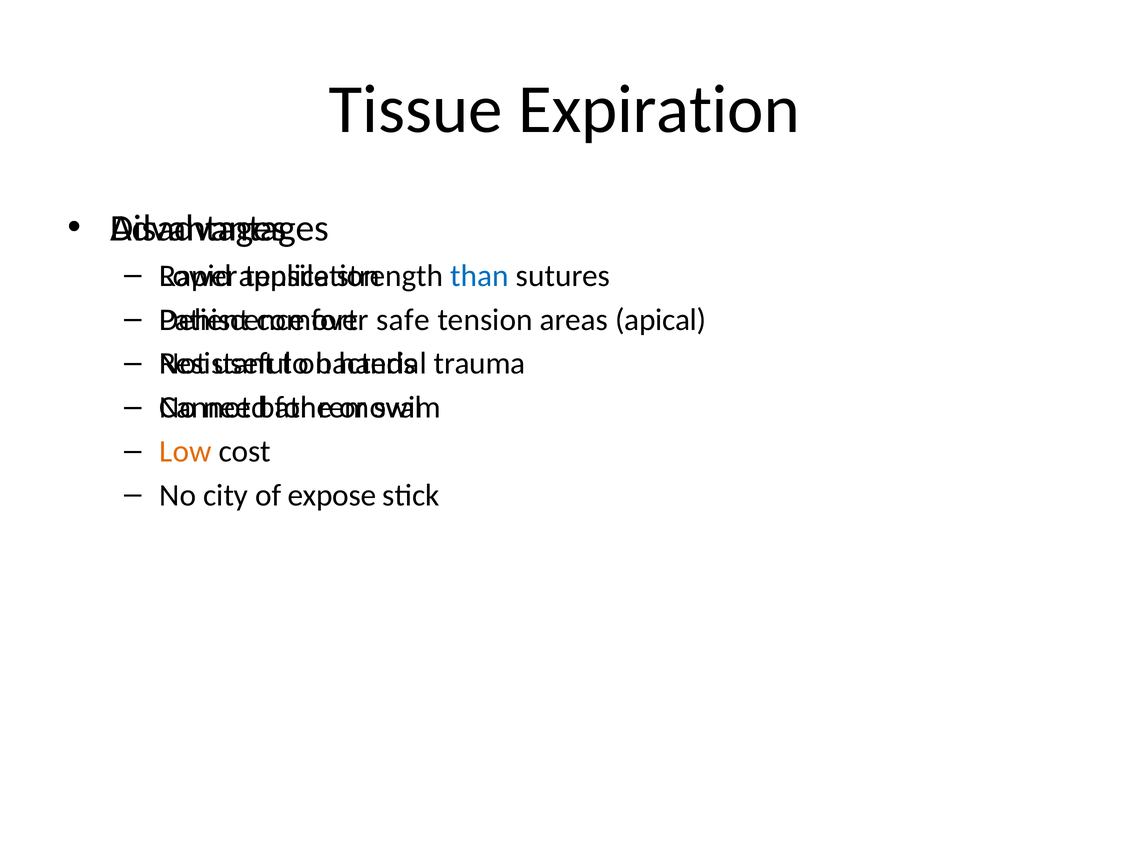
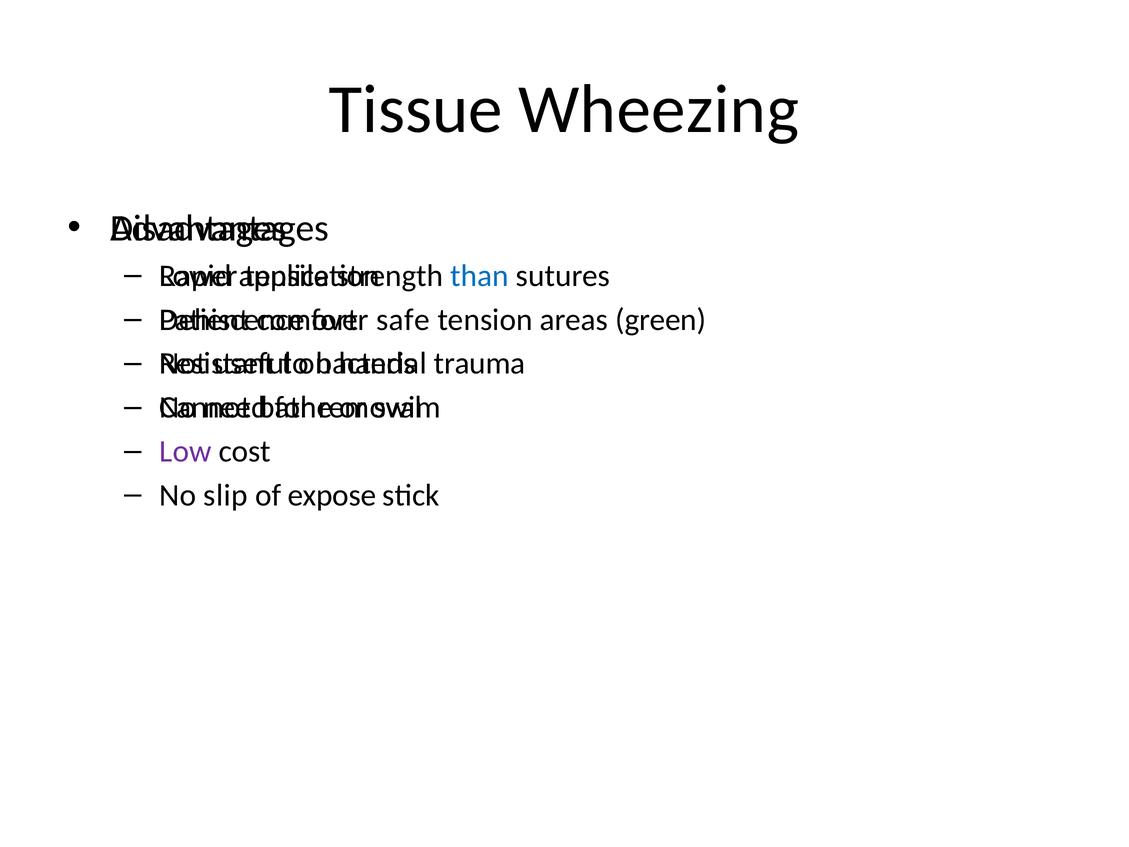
Expiration: Expiration -> Wheezing (659, 109)
apical: apical -> green (661, 320)
Low colour: orange -> purple (186, 451)
city: city -> slip (225, 495)
